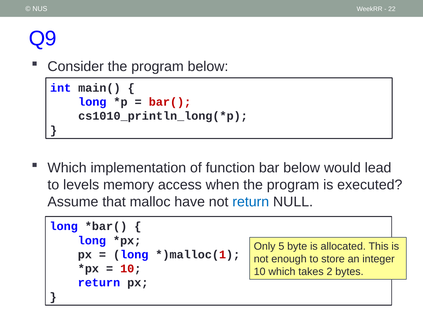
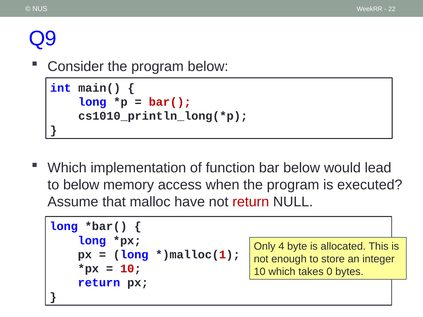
to levels: levels -> below (81, 185)
return colour: blue -> red (251, 202)
5: 5 -> 4 (281, 247)
2: 2 -> 0 (329, 272)
